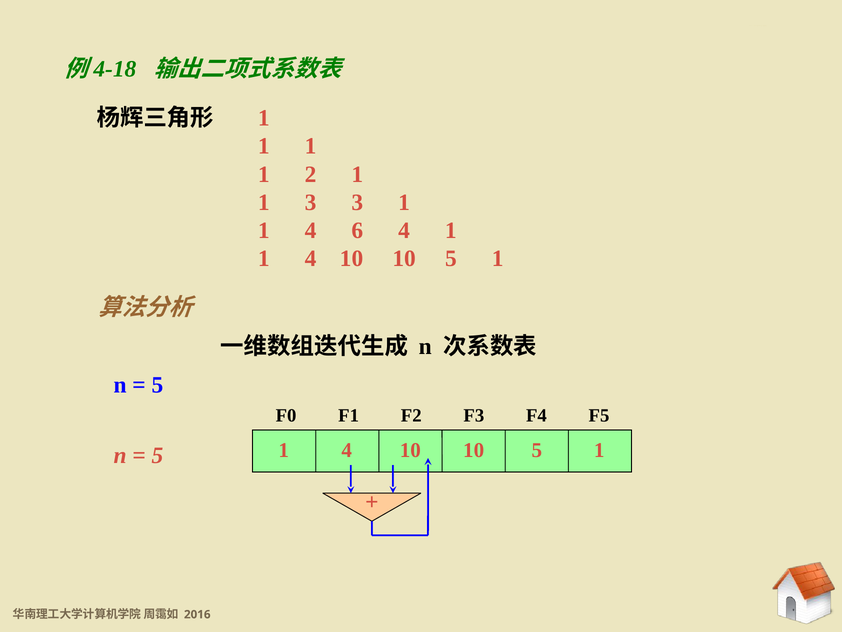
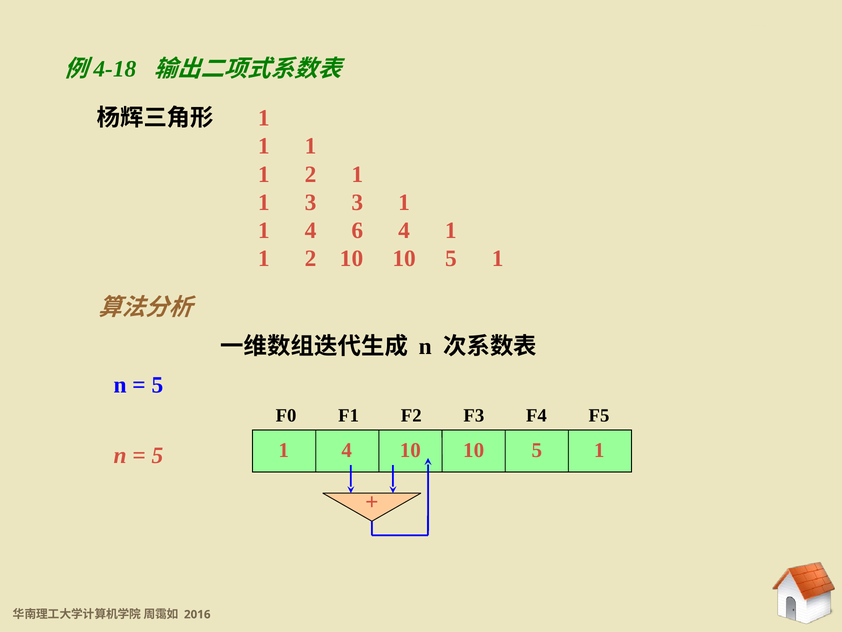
4: 4 -> 2 (311, 258)
